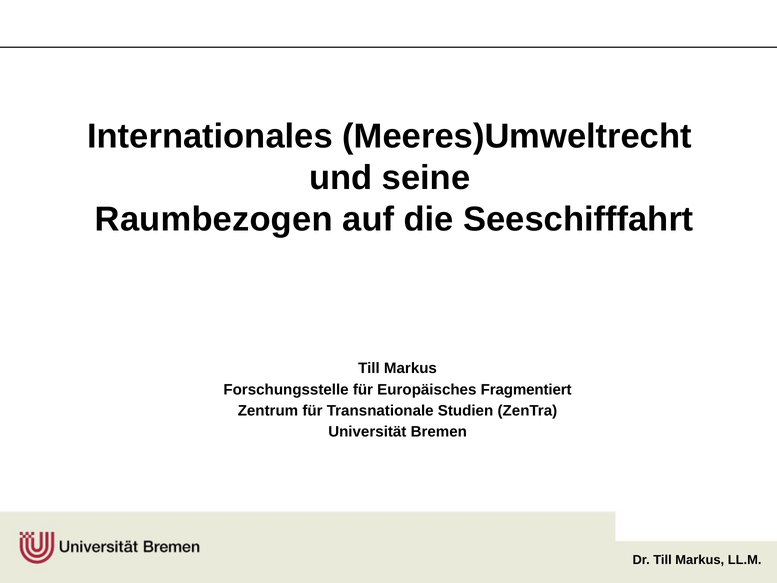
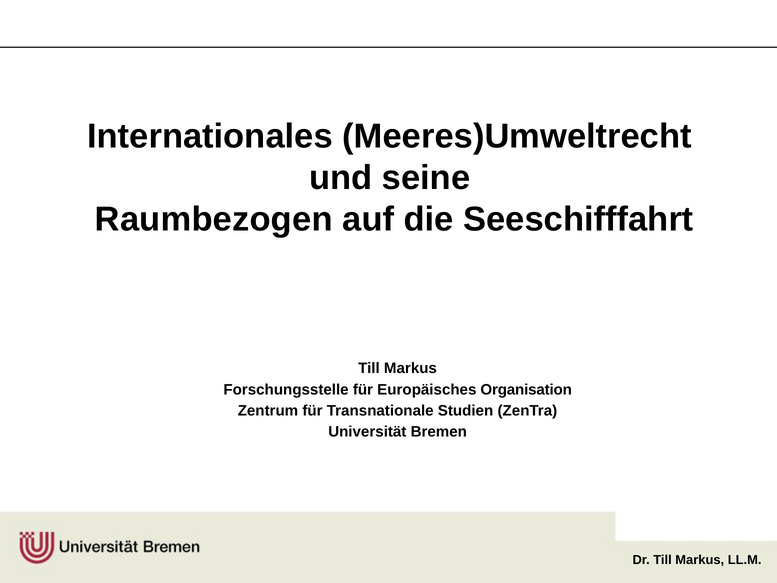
Fragmentiert: Fragmentiert -> Organisation (526, 389)
